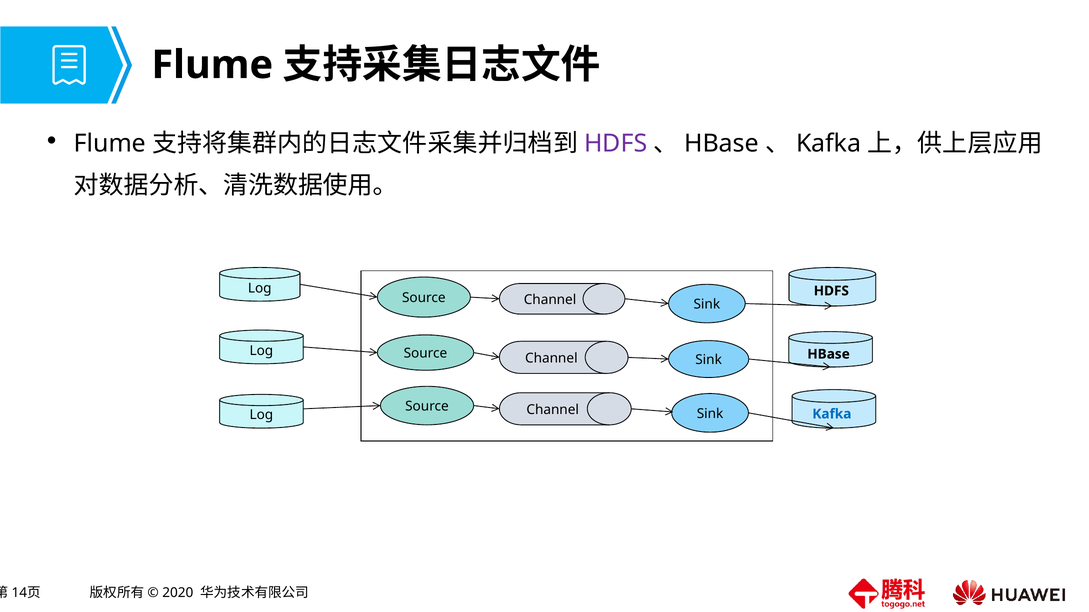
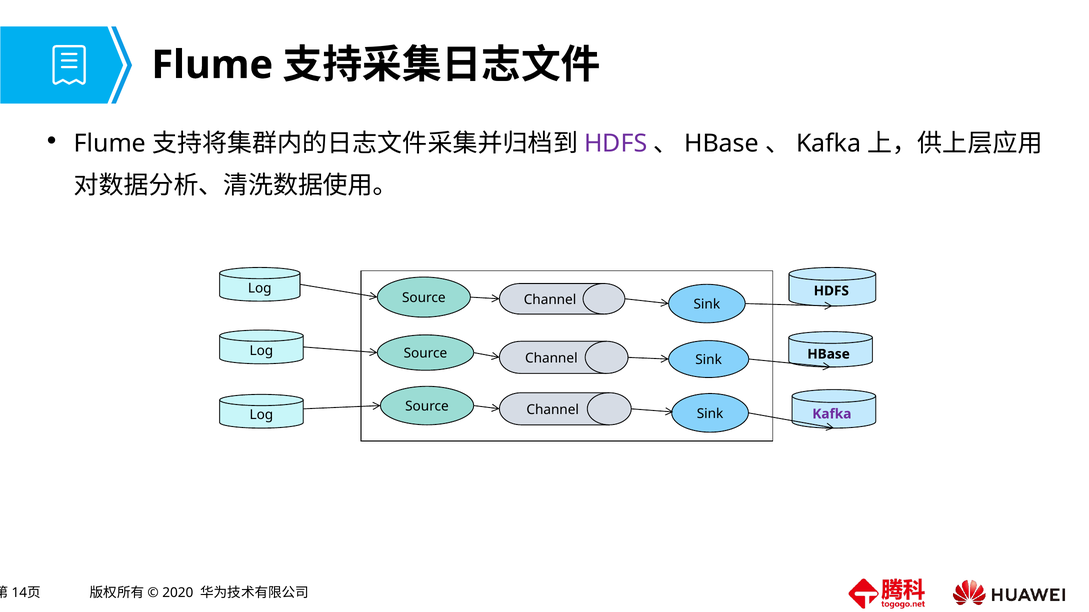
Kafka colour: blue -> purple (832, 414)
